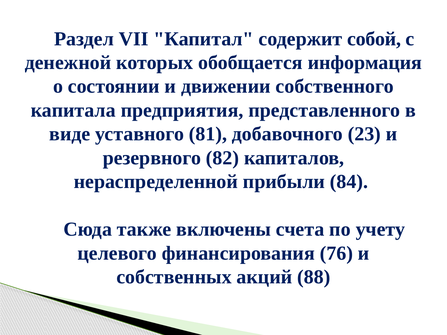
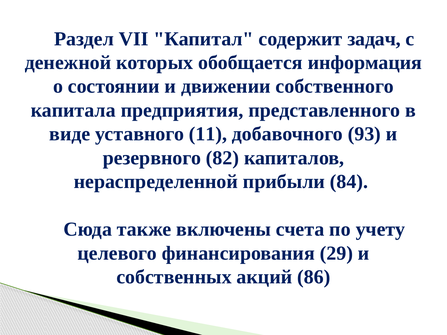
собой: собой -> задач (374, 39)
81: 81 -> 11 (208, 134)
23: 23 -> 93 (364, 134)
76: 76 -> 29 (336, 253)
88: 88 -> 86 (314, 277)
